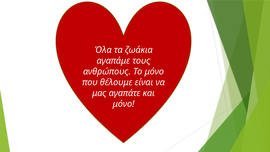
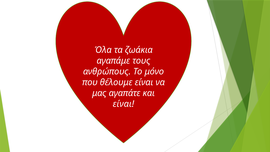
μόνο: μόνο -> είναι (123, 104)
